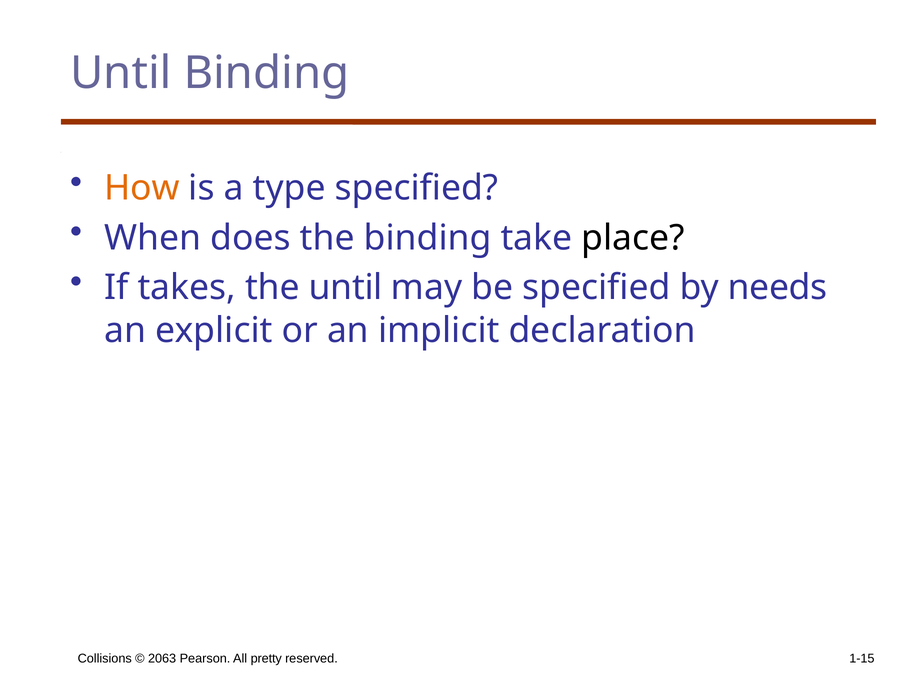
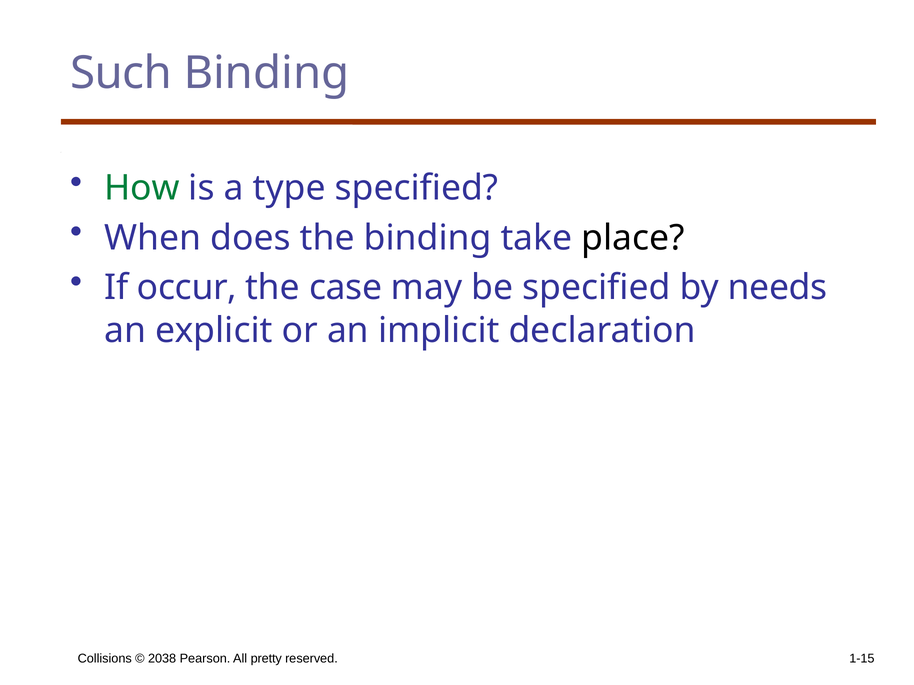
Until: Until -> Such (121, 73)
How colour: orange -> green (142, 188)
takes: takes -> occur (187, 288)
the until: until -> case (346, 288)
2063: 2063 -> 2038 (162, 659)
